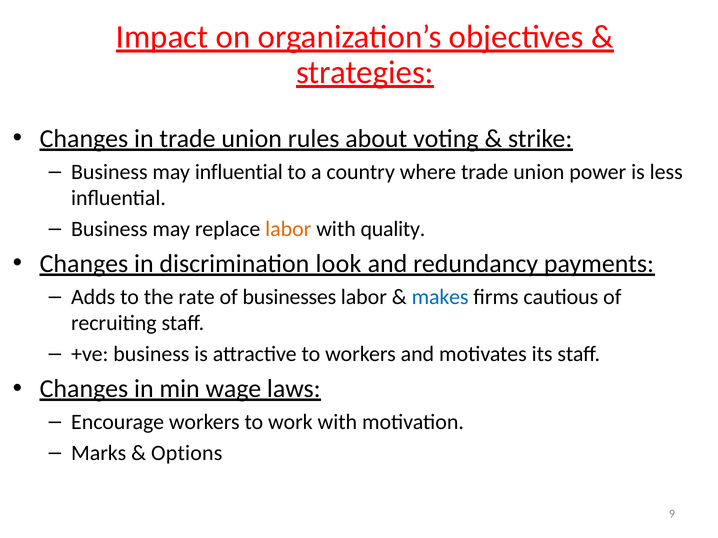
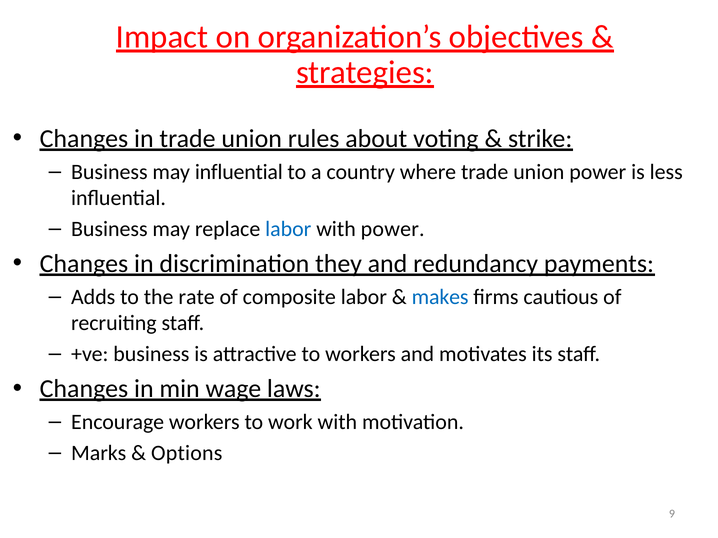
labor colour: orange -> blue (288, 229)
with quality: quality -> power (393, 229)
look: look -> they (339, 264)
businesses: businesses -> composite (289, 297)
